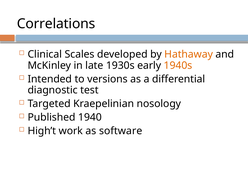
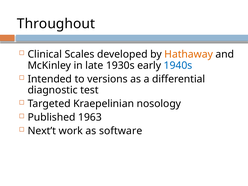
Correlations: Correlations -> Throughout (56, 24)
1940s colour: orange -> blue (178, 65)
1940: 1940 -> 1963 (90, 117)
High’t: High’t -> Next’t (42, 131)
